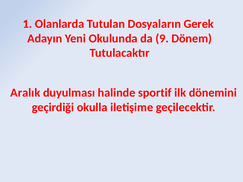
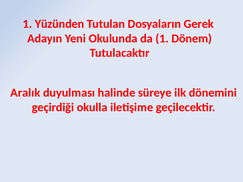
Olanlarda: Olanlarda -> Yüzünden (60, 24)
da 9: 9 -> 1 (162, 38)
sportif: sportif -> süreye (155, 93)
